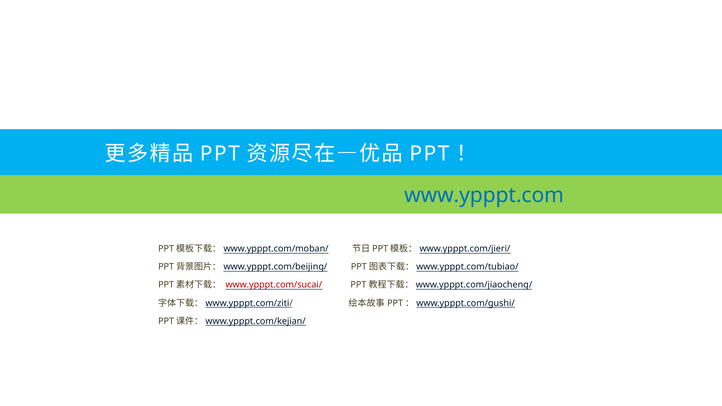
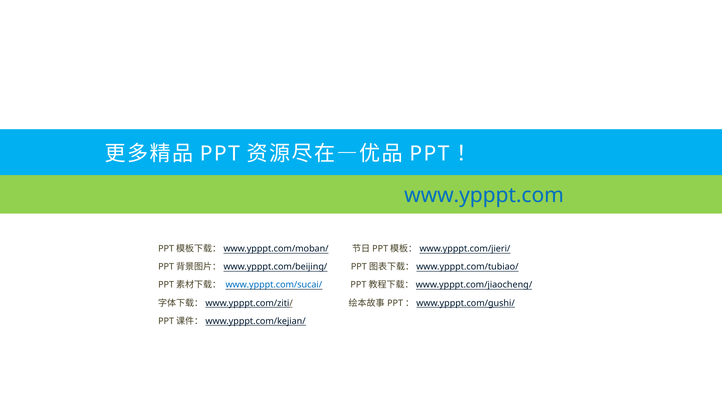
www.ypppt.com/sucai/ colour: red -> blue (274, 285)
